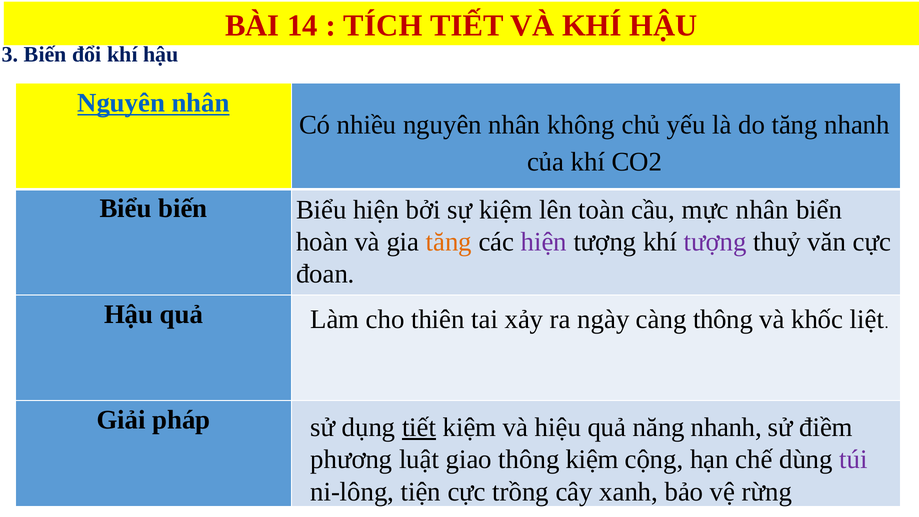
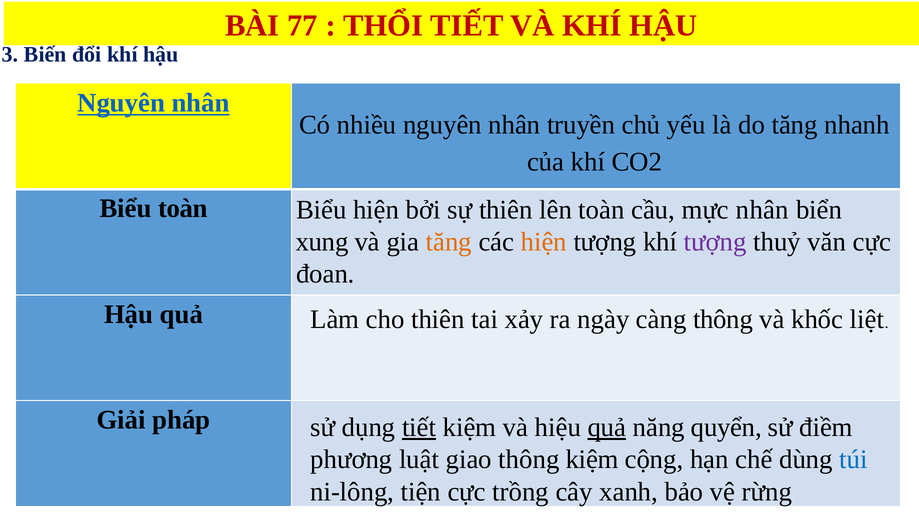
14: 14 -> 77 (302, 26)
TÍCH: TÍCH -> THỔI (383, 26)
không: không -> truyền (581, 125)
Biểu biến: biến -> toàn (183, 209)
sự kiệm: kiệm -> thiên (506, 210)
hoàn: hoàn -> xung (322, 242)
hiện colour: purple -> orange (544, 242)
quả underline: none -> present (607, 427)
năng nhanh: nhanh -> quyển (726, 427)
túi colour: purple -> blue (853, 460)
